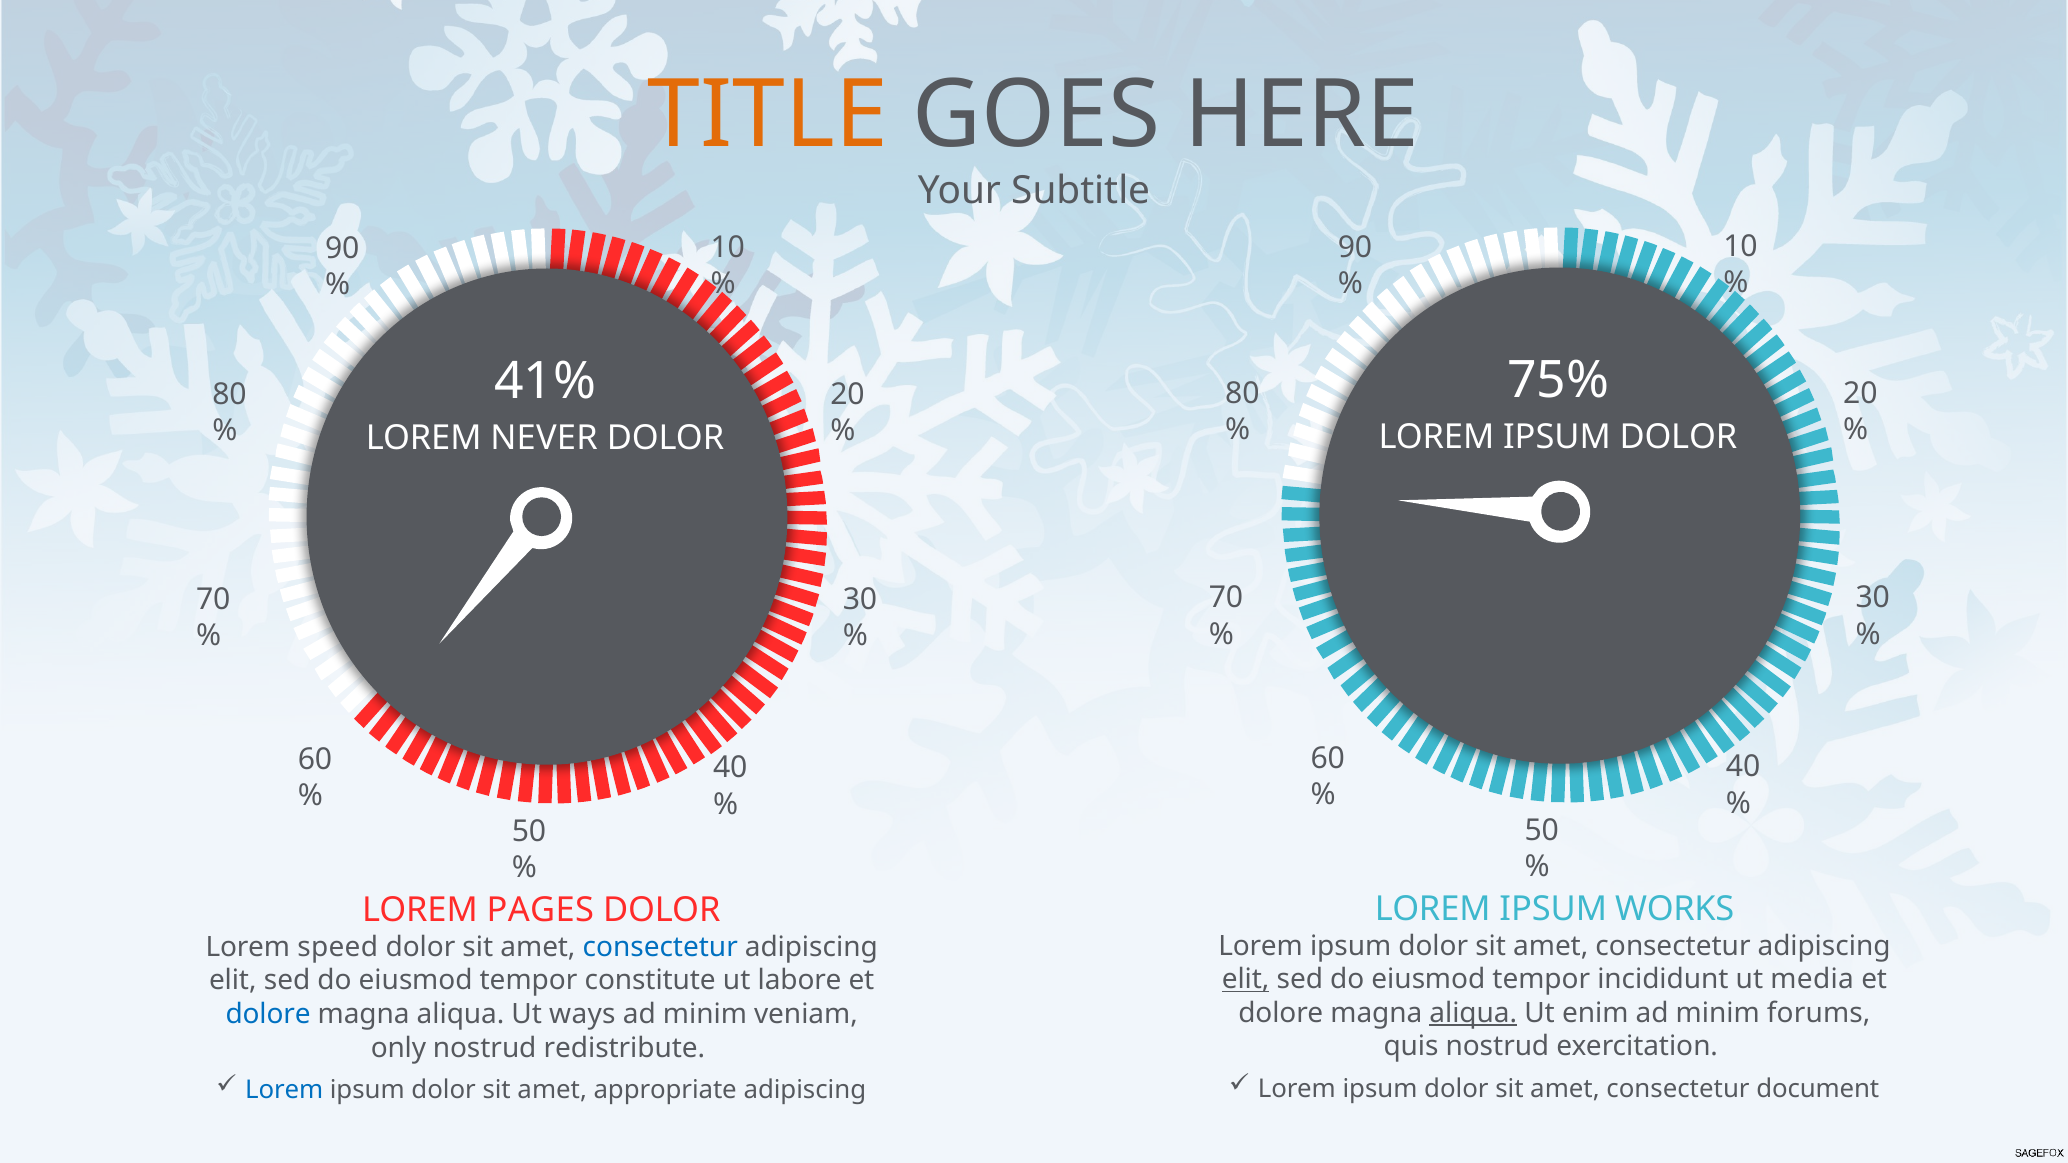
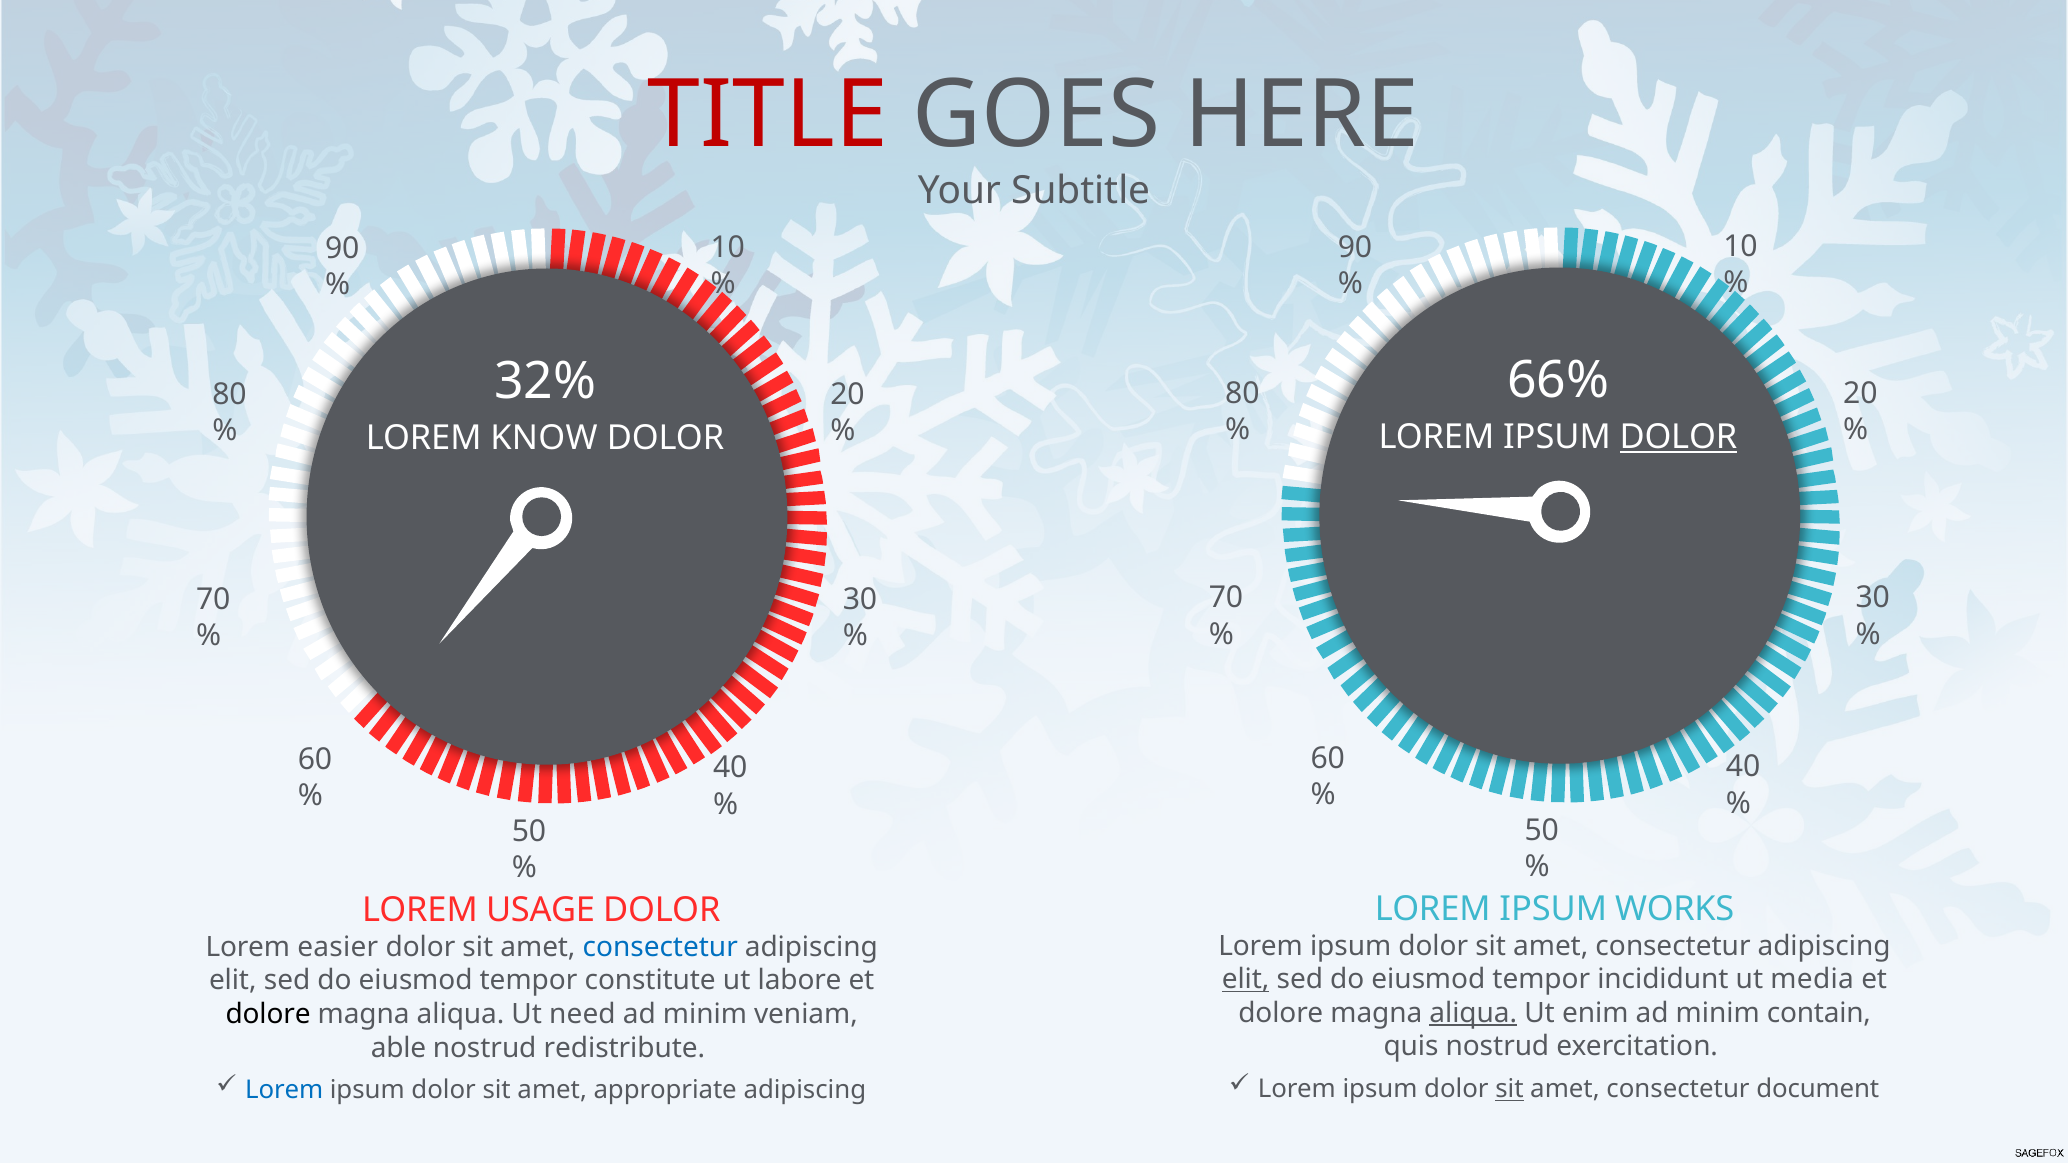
TITLE colour: orange -> red (768, 115)
75%: 75% -> 66% (1558, 380)
41%: 41% -> 32% (545, 381)
DOLOR underline: none -> present (1678, 438)
NEVER: NEVER -> KNOW (544, 438)
PAGES: PAGES -> USAGE (541, 910)
speed: speed -> easier (338, 947)
forums: forums -> contain (1819, 1013)
dolore colour: blue -> black (268, 1014)
ways: ways -> need (582, 1014)
only: only -> able (398, 1048)
sit underline: none -> present (1509, 1089)
